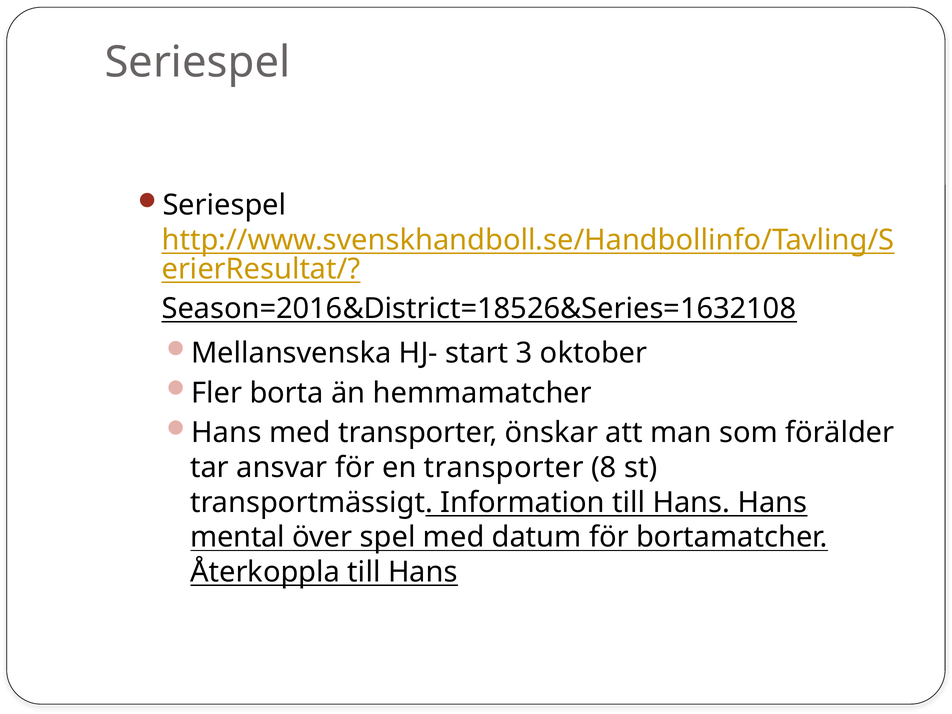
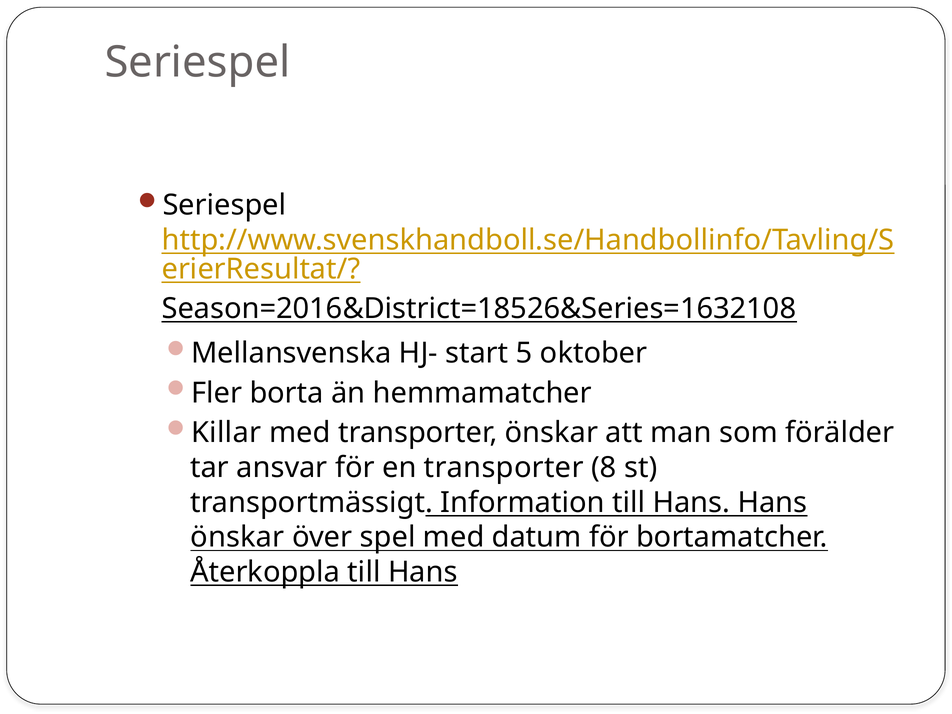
3: 3 -> 5 (524, 353)
Hans: Hans -> Killar (226, 433)
mental: mental -> önskar (237, 537)
